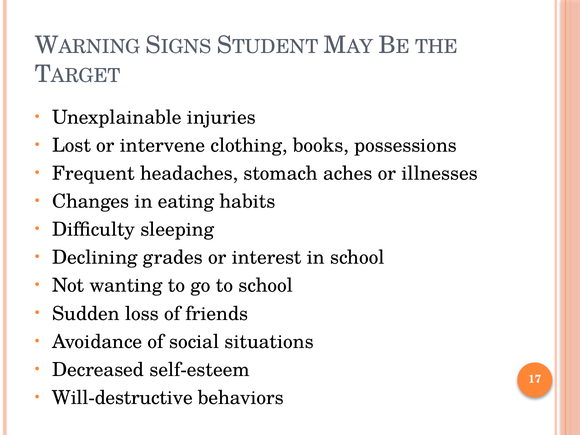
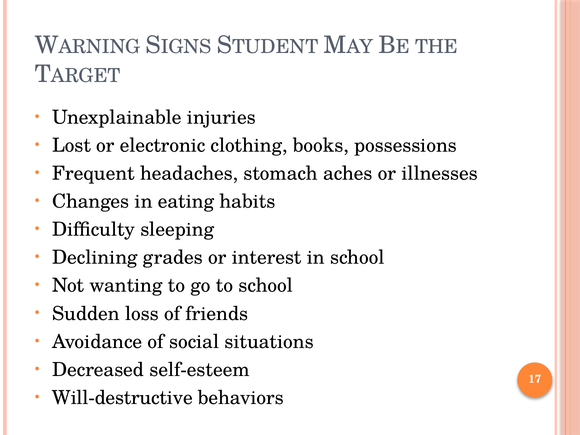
intervene: intervene -> electronic (163, 145)
